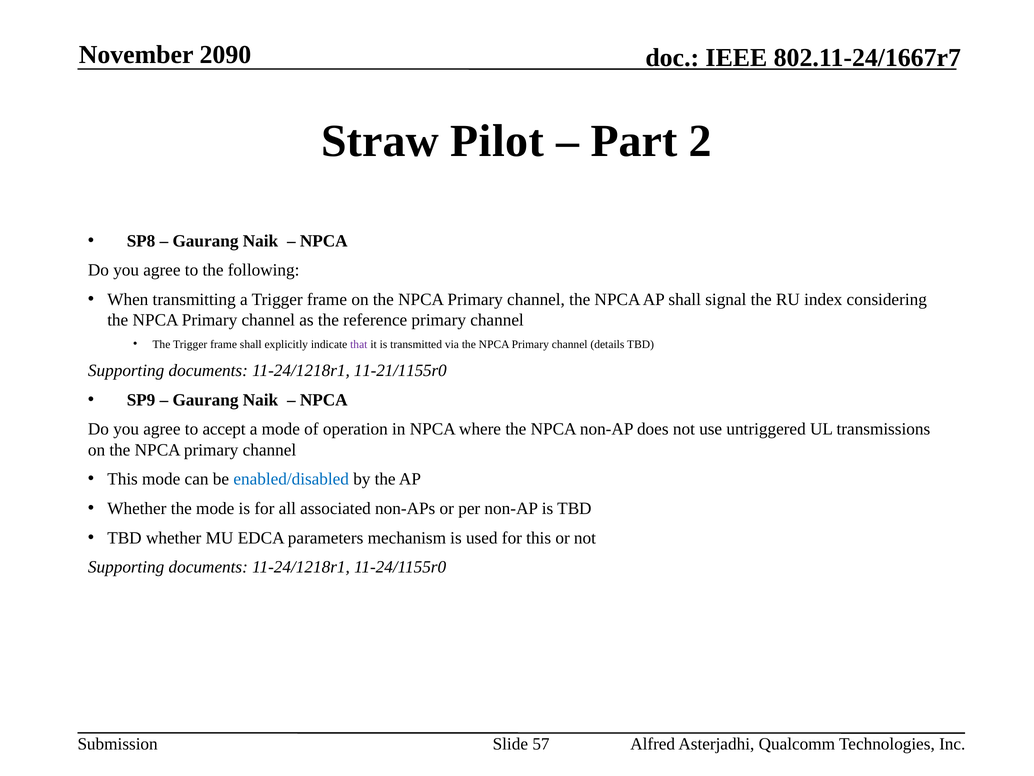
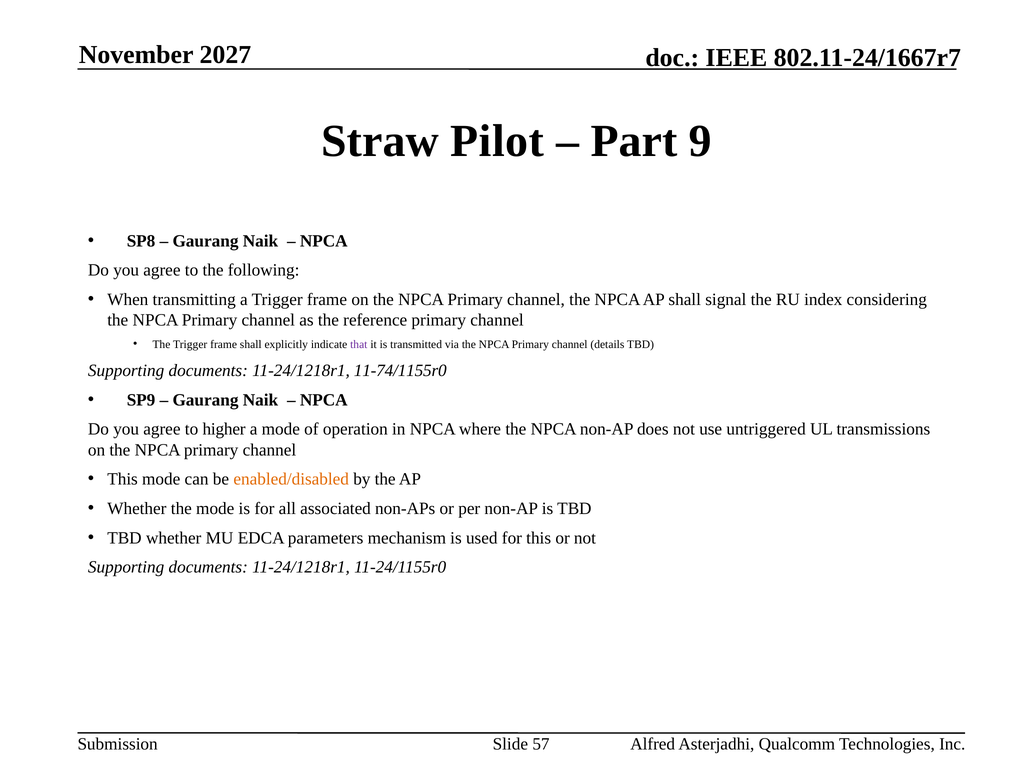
2090: 2090 -> 2027 (225, 55)
2: 2 -> 9 (700, 141)
11-21/1155r0: 11-21/1155r0 -> 11-74/1155r0 (400, 370)
accept: accept -> higher (224, 429)
enabled/disabled colour: blue -> orange (291, 479)
